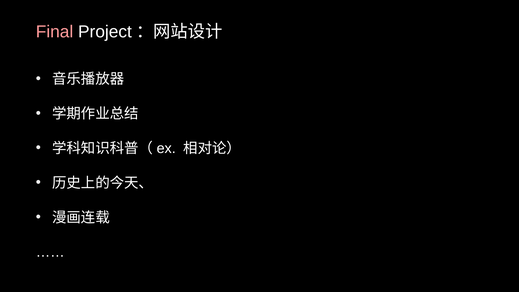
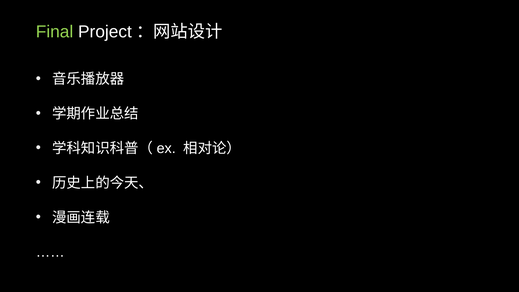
Final colour: pink -> light green (55, 32)
